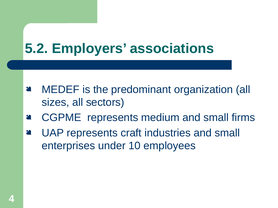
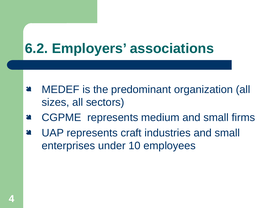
5.2: 5.2 -> 6.2 (36, 49)
